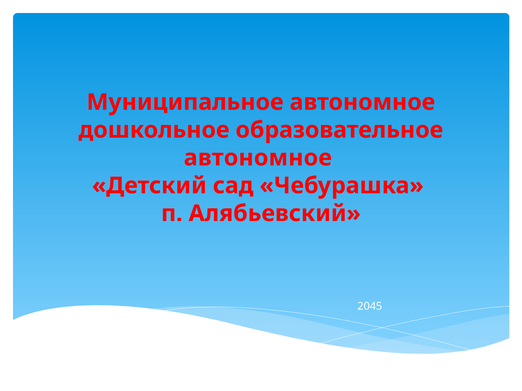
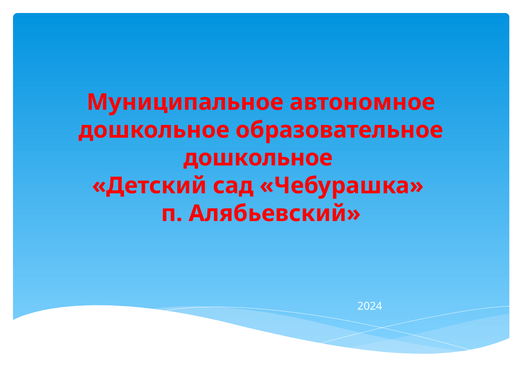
автономное: автономное -> дошкольное (258, 158)
2045: 2045 -> 2024 (370, 307)
